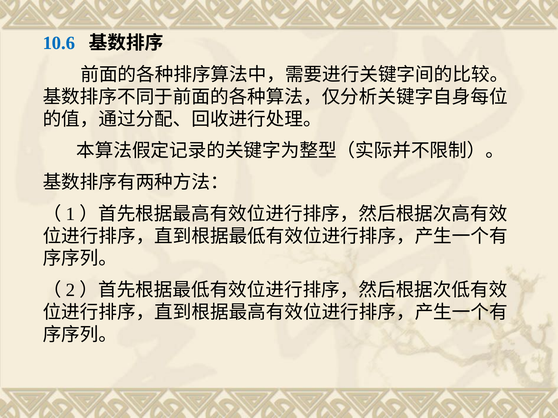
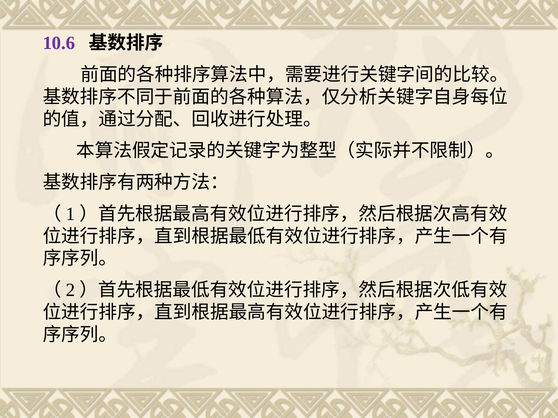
10.6 colour: blue -> purple (59, 43)
